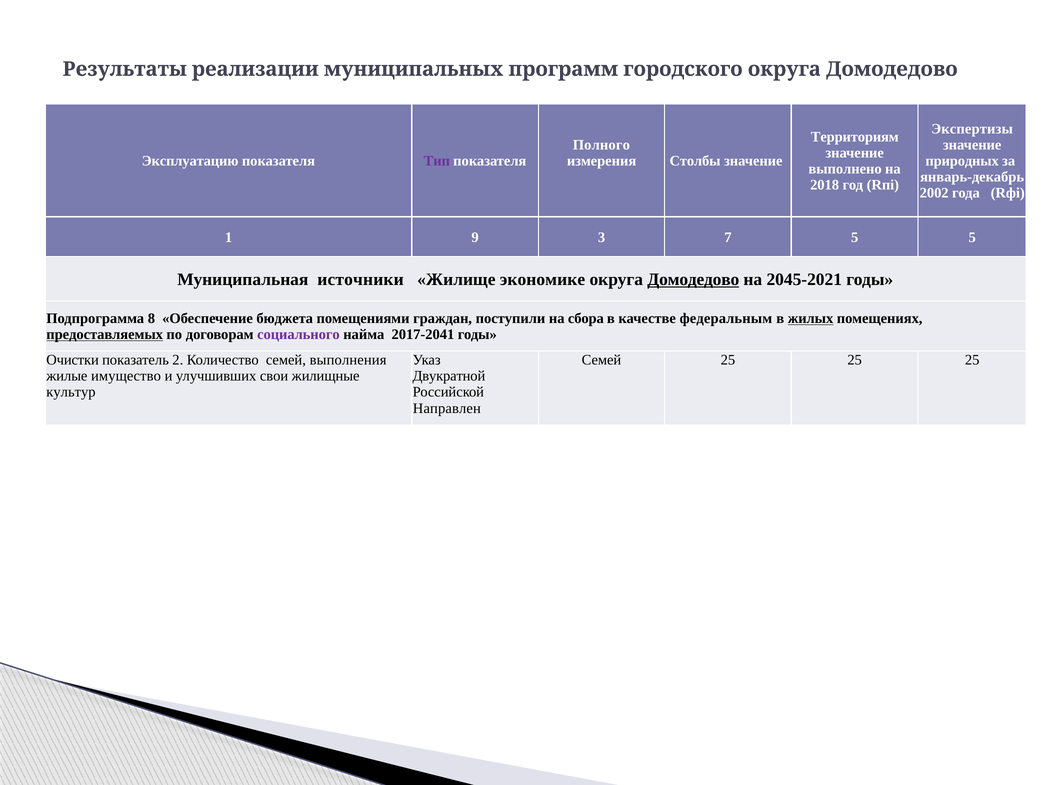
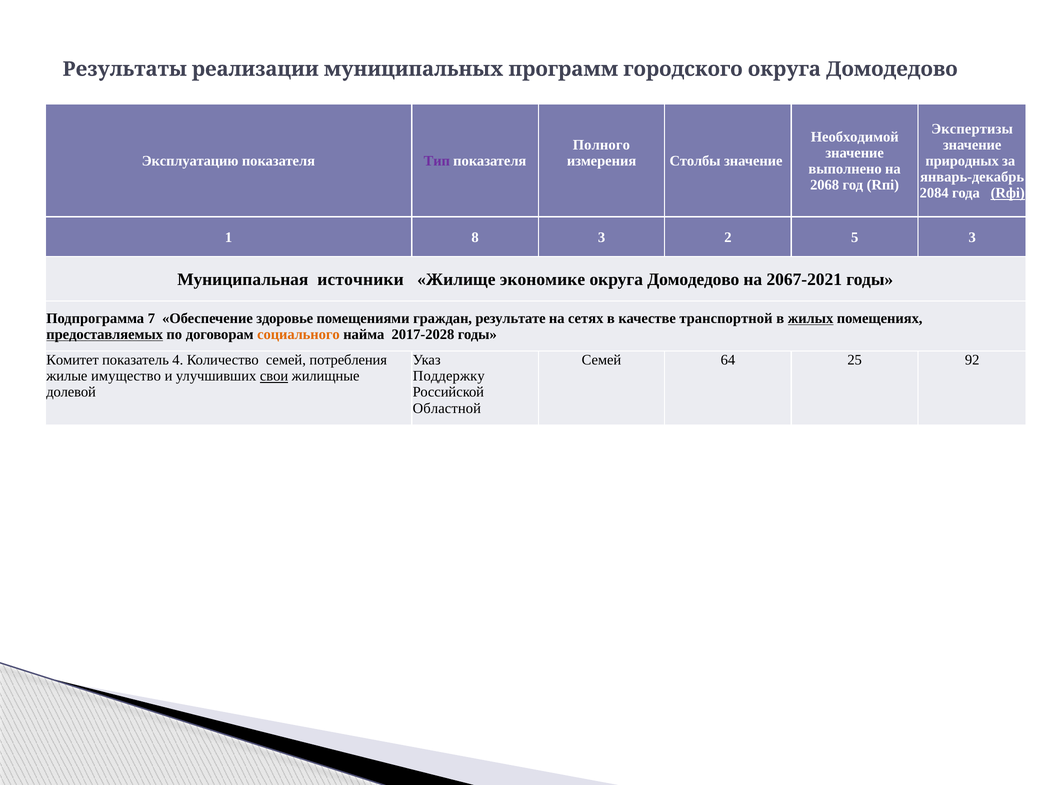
Территориям: Территориям -> Необходимой (855, 137)
2018: 2018 -> 2068 (825, 185)
2002: 2002 -> 2084 (934, 193)
Rфi underline: none -> present (1008, 193)
9: 9 -> 8 (475, 237)
7: 7 -> 2 (728, 237)
5 5: 5 -> 3 (972, 237)
Домодедово underline: present -> none (693, 279)
2045-2021: 2045-2021 -> 2067-2021 (804, 279)
8: 8 -> 7 (151, 319)
бюджета: бюджета -> здоровье (285, 319)
поступили: поступили -> результате (511, 319)
сбора: сбора -> сетях (586, 319)
федеральным: федеральным -> транспортной (726, 319)
социального colour: purple -> orange (298, 335)
2017-2041: 2017-2041 -> 2017-2028 (423, 335)
Очистки: Очистки -> Комитет (73, 360)
2: 2 -> 4 (178, 360)
выполнения: выполнения -> потребления (348, 360)
Семей 25: 25 -> 64 (728, 360)
25: 25 -> 92 (972, 360)
свои underline: none -> present (274, 376)
Двукратной: Двукратной -> Поддержку (449, 376)
культур: культур -> долевой (71, 392)
Направлен: Направлен -> Областной (447, 408)
